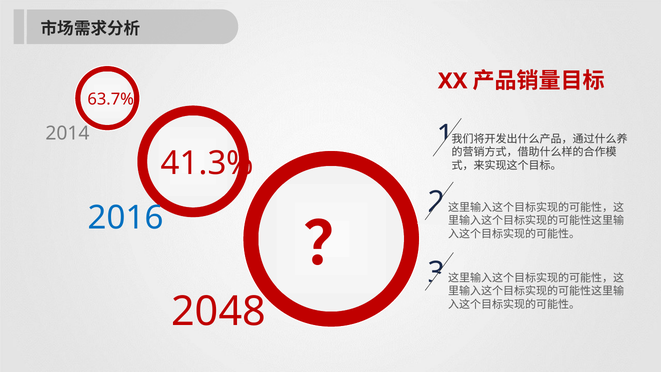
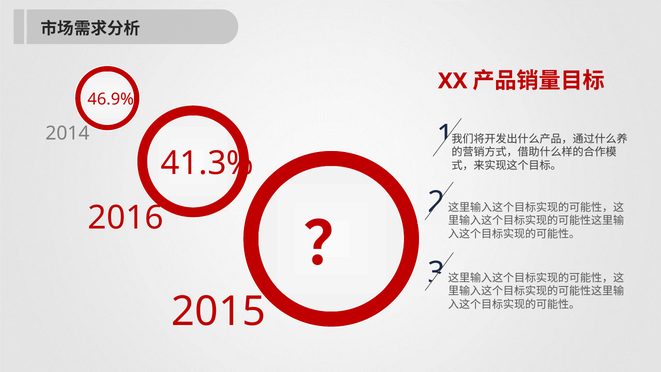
63.7%: 63.7% -> 46.9% (111, 99)
2016 colour: blue -> red (126, 218)
2048: 2048 -> 2015 (219, 311)
